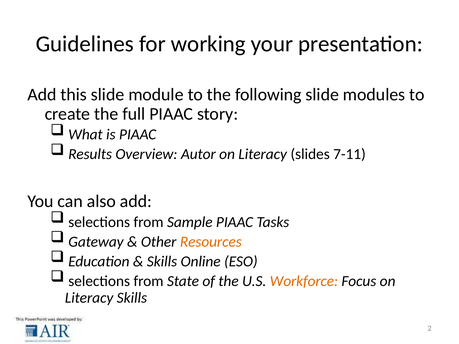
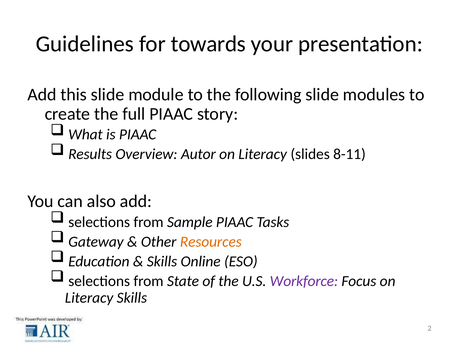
working: working -> towards (208, 44)
7-11: 7-11 -> 8-11 (349, 154)
Workforce colour: orange -> purple (304, 281)
